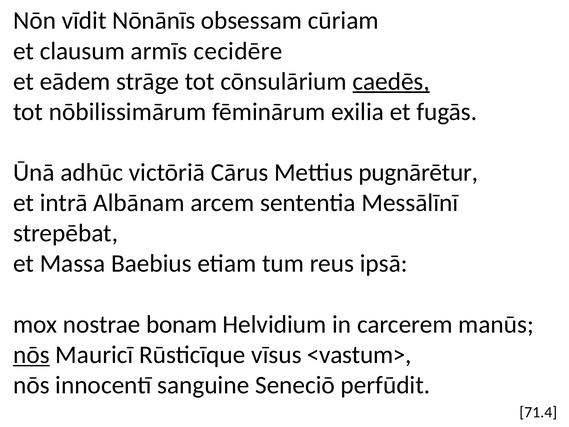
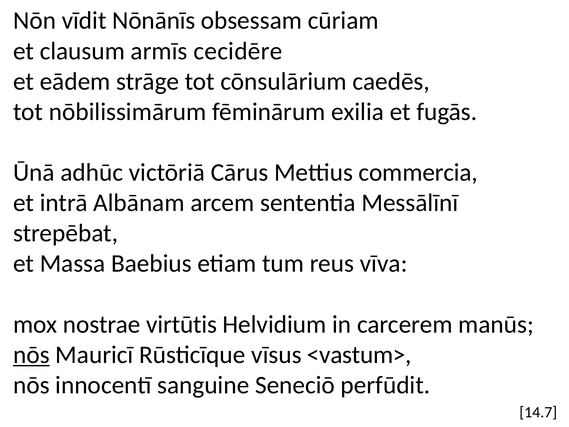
caedēs underline: present -> none (391, 81)
pugnārētur: pugnārētur -> commercia (418, 172)
ipsā: ipsā -> vīva (384, 263)
bonam: bonam -> virtūtis (182, 324)
71.4: 71.4 -> 14.7 (538, 412)
